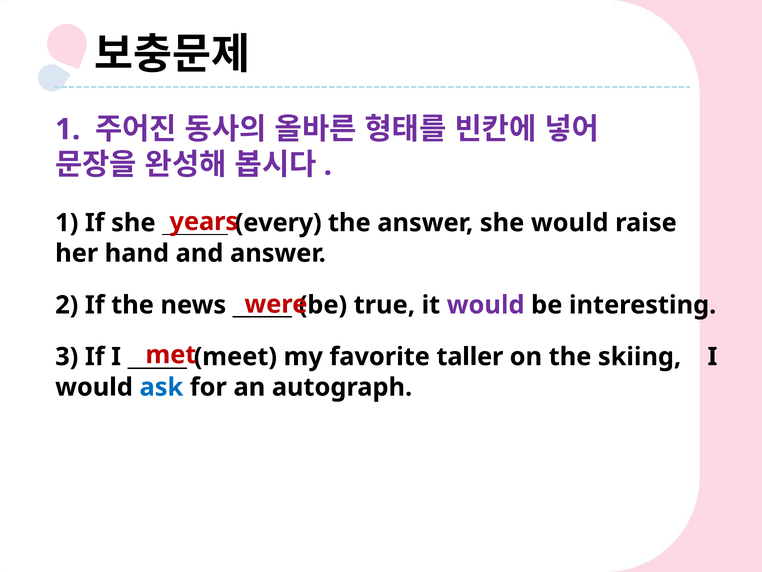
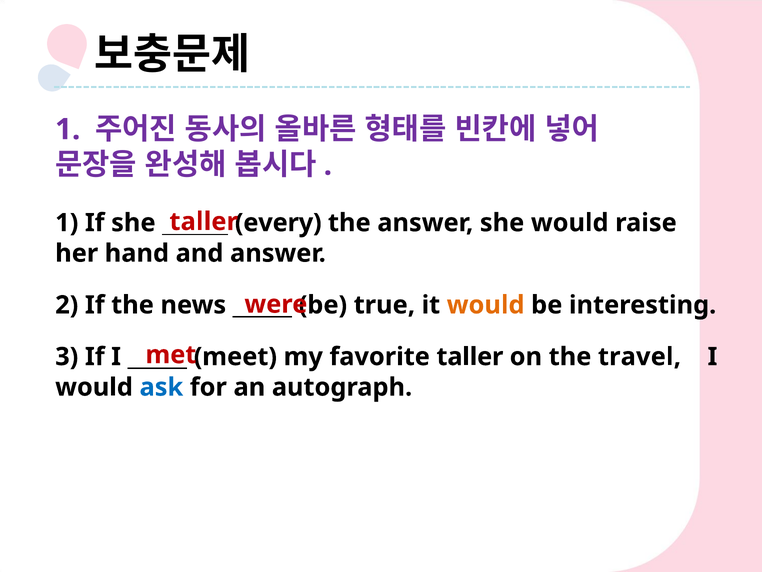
years: years -> taller (204, 221)
would colour: purple -> orange (486, 305)
skiing: skiing -> travel (639, 356)
